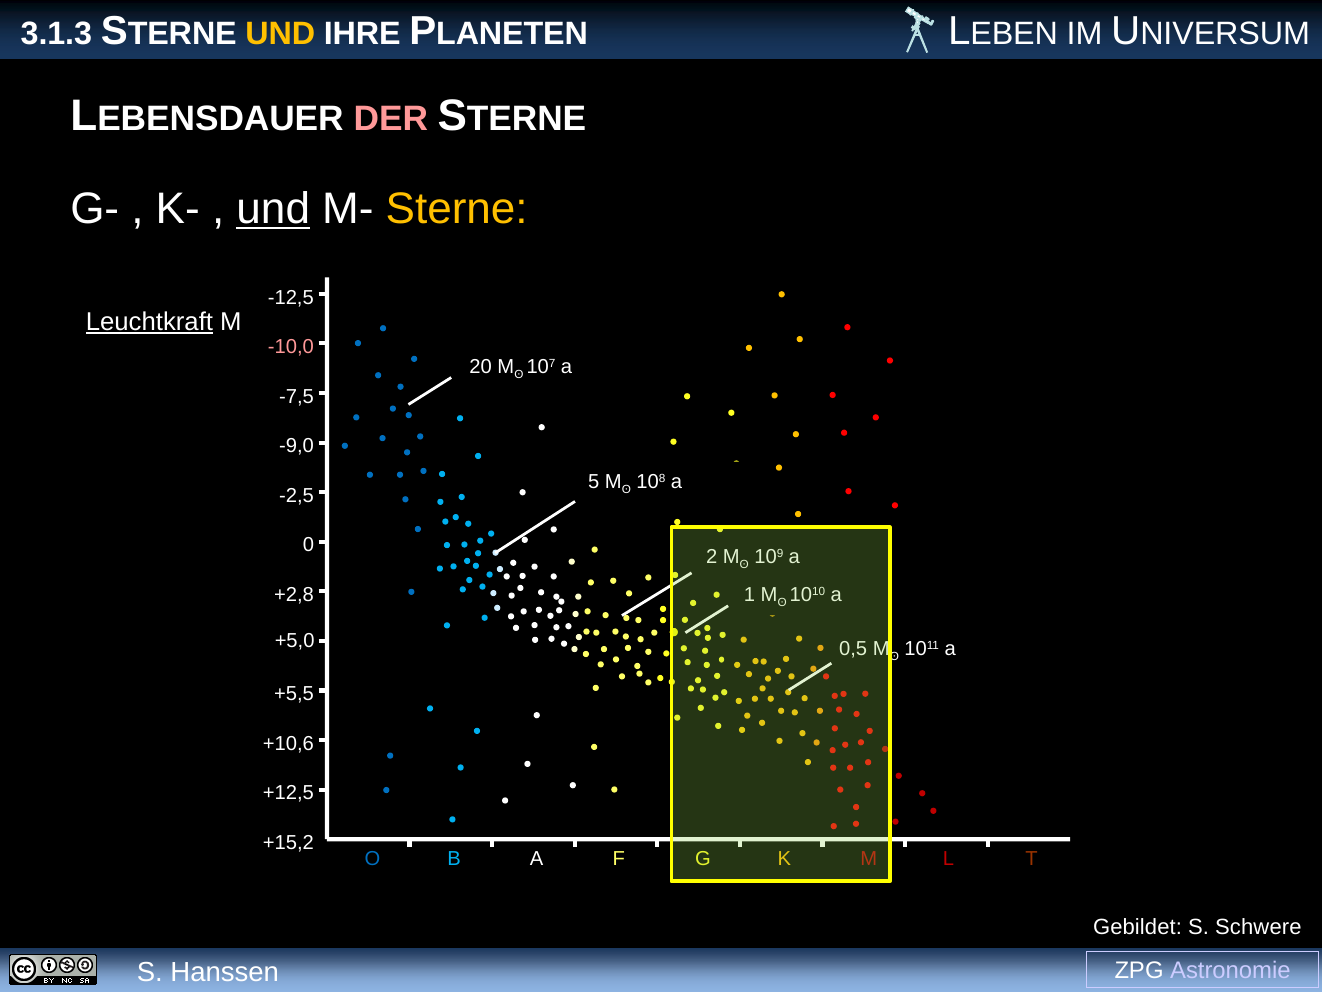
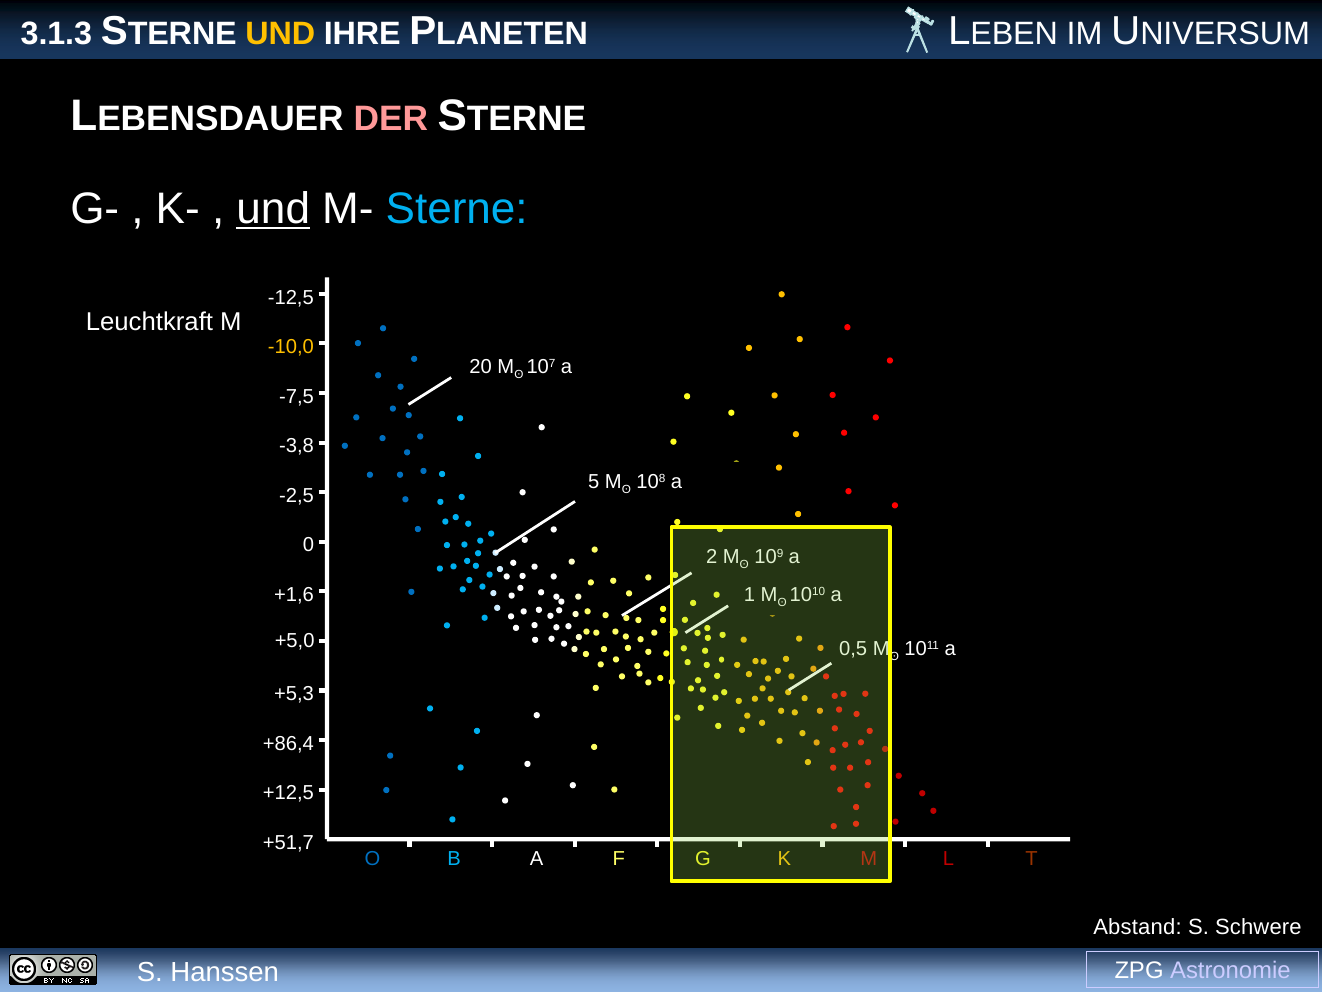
Sterne colour: yellow -> light blue (457, 209)
Leuchtkraft underline: present -> none (149, 322)
-10,0 colour: pink -> yellow (291, 347)
-9,0: -9,0 -> -3,8 (297, 446)
+2,8: +2,8 -> +1,6 (294, 595)
+5,5: +5,5 -> +5,3 (294, 694)
+10,6: +10,6 -> +86,4 (288, 743)
+15,2: +15,2 -> +51,7 (288, 842)
Gebildet: Gebildet -> Abstand (1137, 927)
